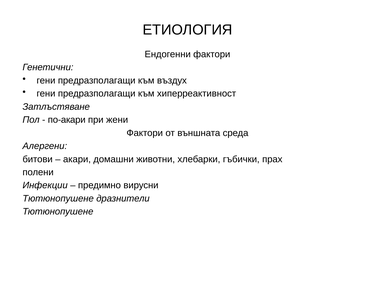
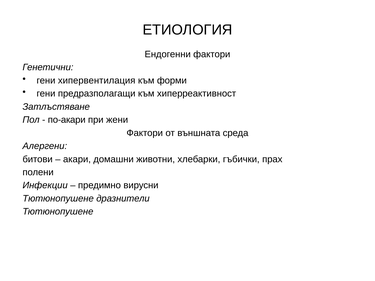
предразполагащи: предразполагащи -> хипервентилация (97, 81)
въздух: въздух -> форми (172, 81)
